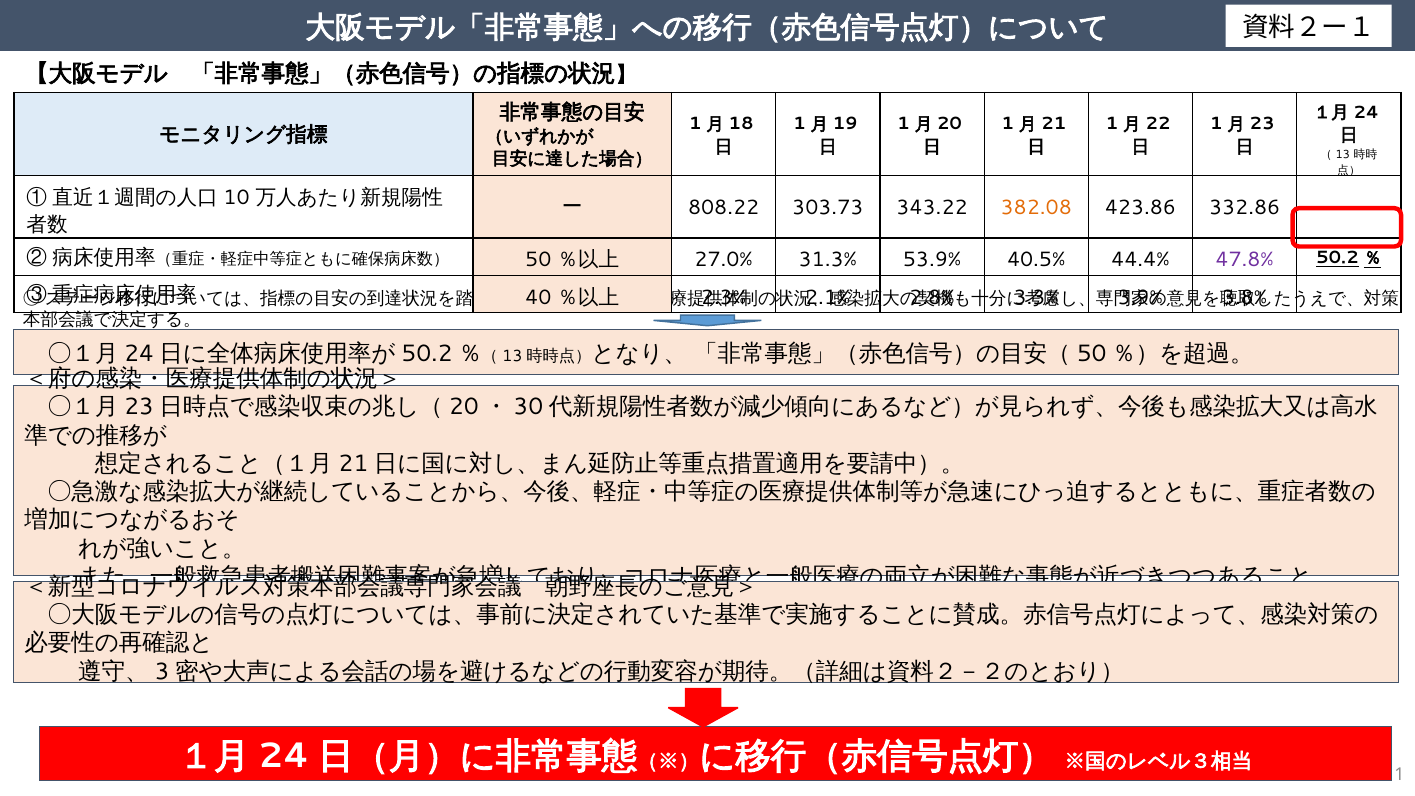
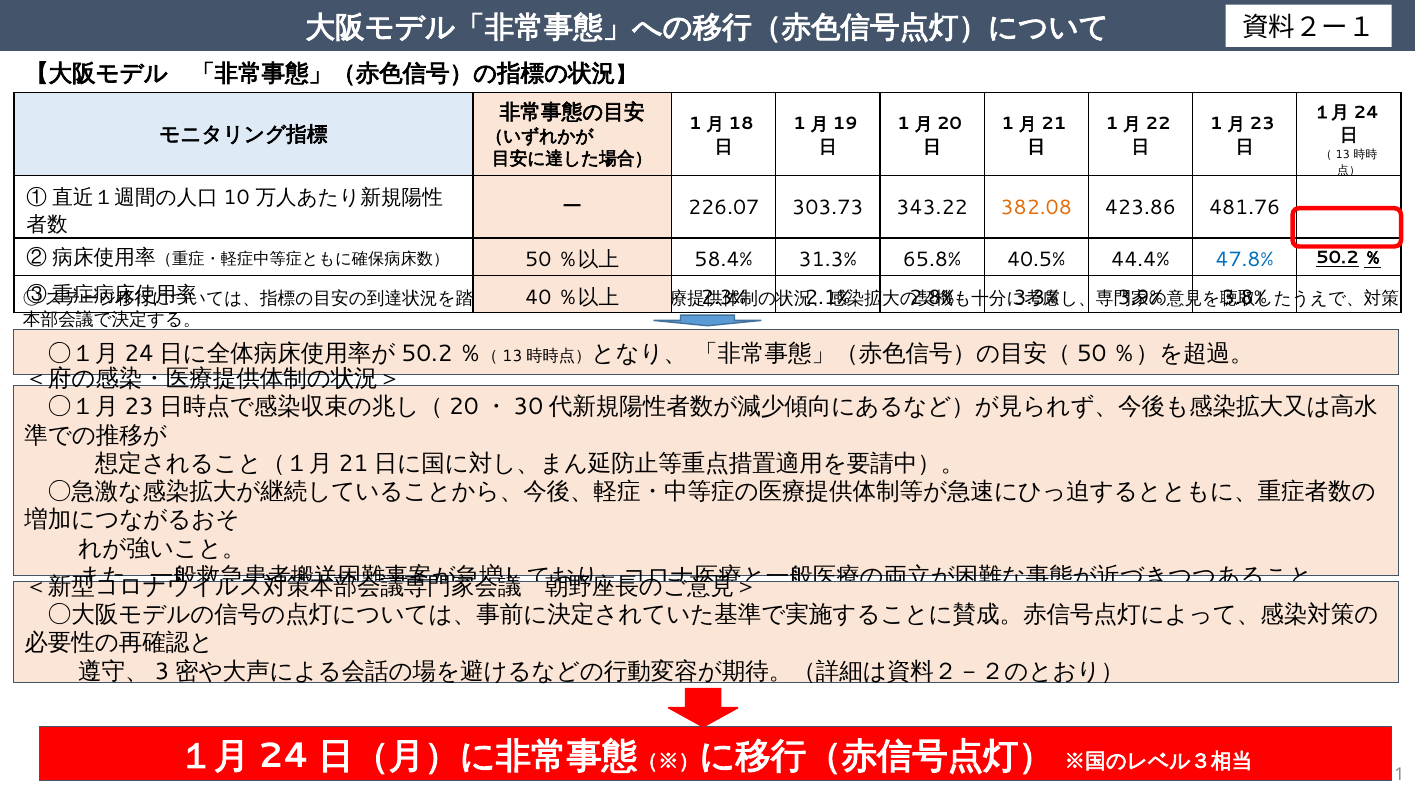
808.22: 808.22 -> 226.07 (724, 208)
332.86: 332.86 -> 481.76 (1245, 208)
27.0%: 27.0% -> 58.4% (724, 260)
53.9%: 53.9% -> 65.8% (932, 260)
47.8% colour: purple -> blue (1245, 260)
